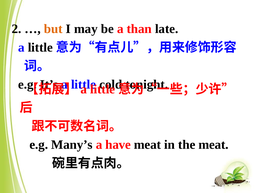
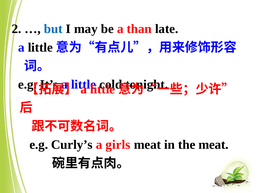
but colour: orange -> blue (53, 29)
Many’s: Many’s -> Curly’s (72, 145)
have: have -> girls (118, 145)
